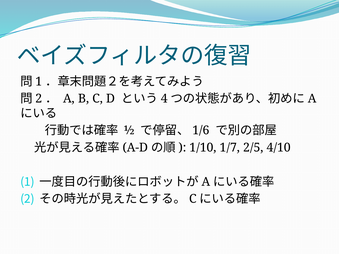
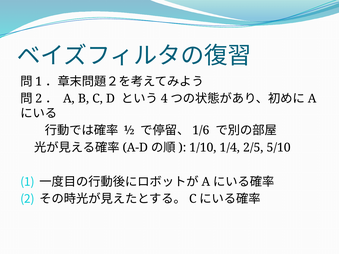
1/7: 1/7 -> 1/4 (230, 148)
4/10: 4/10 -> 5/10 (279, 148)
